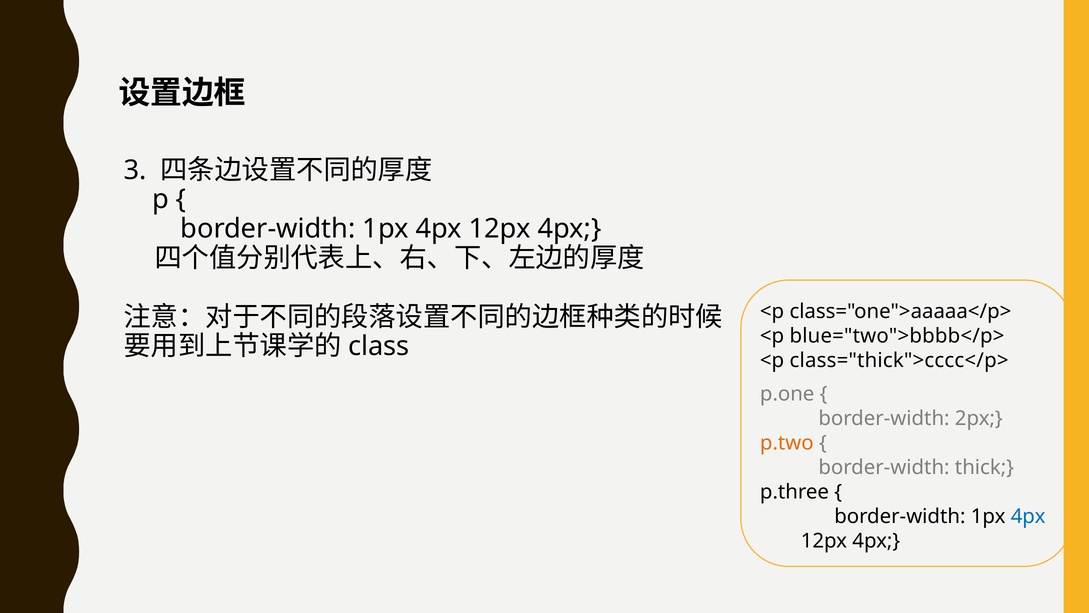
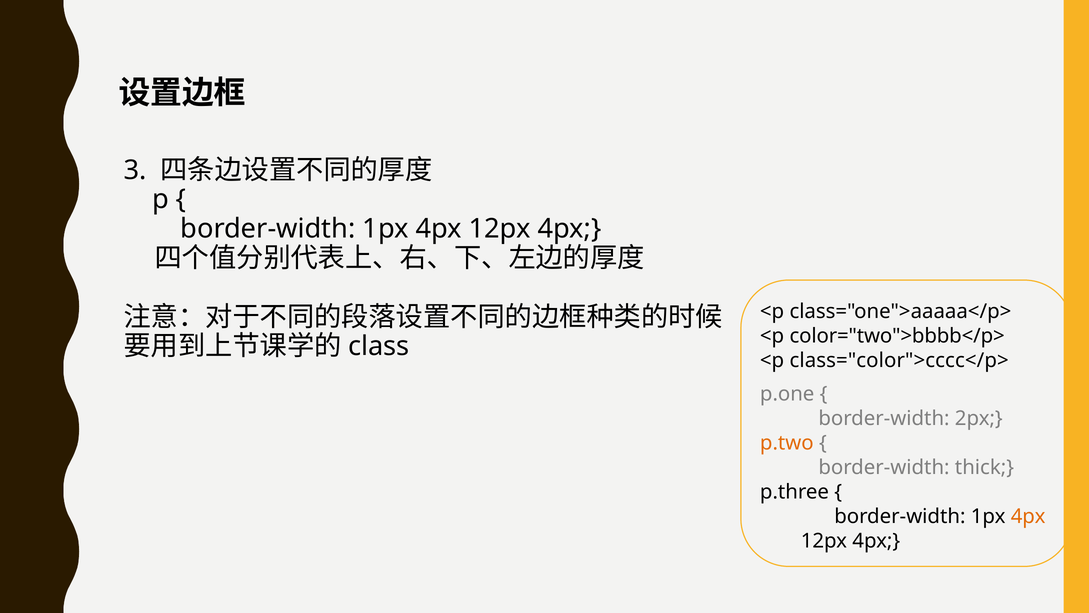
blue="two">bbbb</p>: blue="two">bbbb</p> -> color="two">bbbb</p> (897, 336)
class="thick">cccc</p>: class="thick">cccc</p> -> class="color">cccc</p> (899, 360)
4px colour: blue -> orange (1028, 516)
